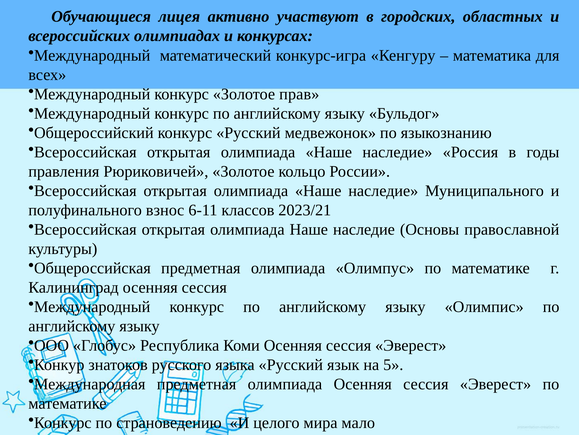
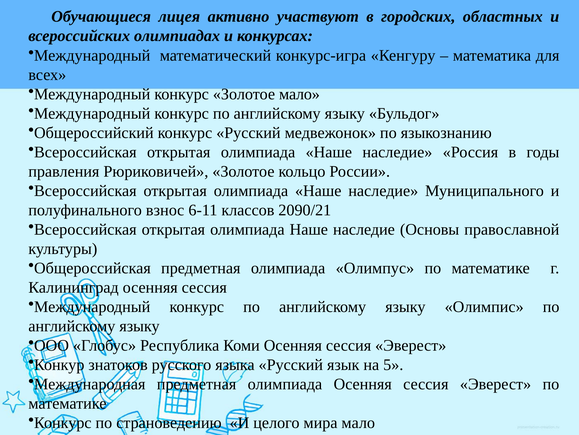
Золотое прав: прав -> мало (299, 94)
2023/21: 2023/21 -> 2090/21 (305, 210)
